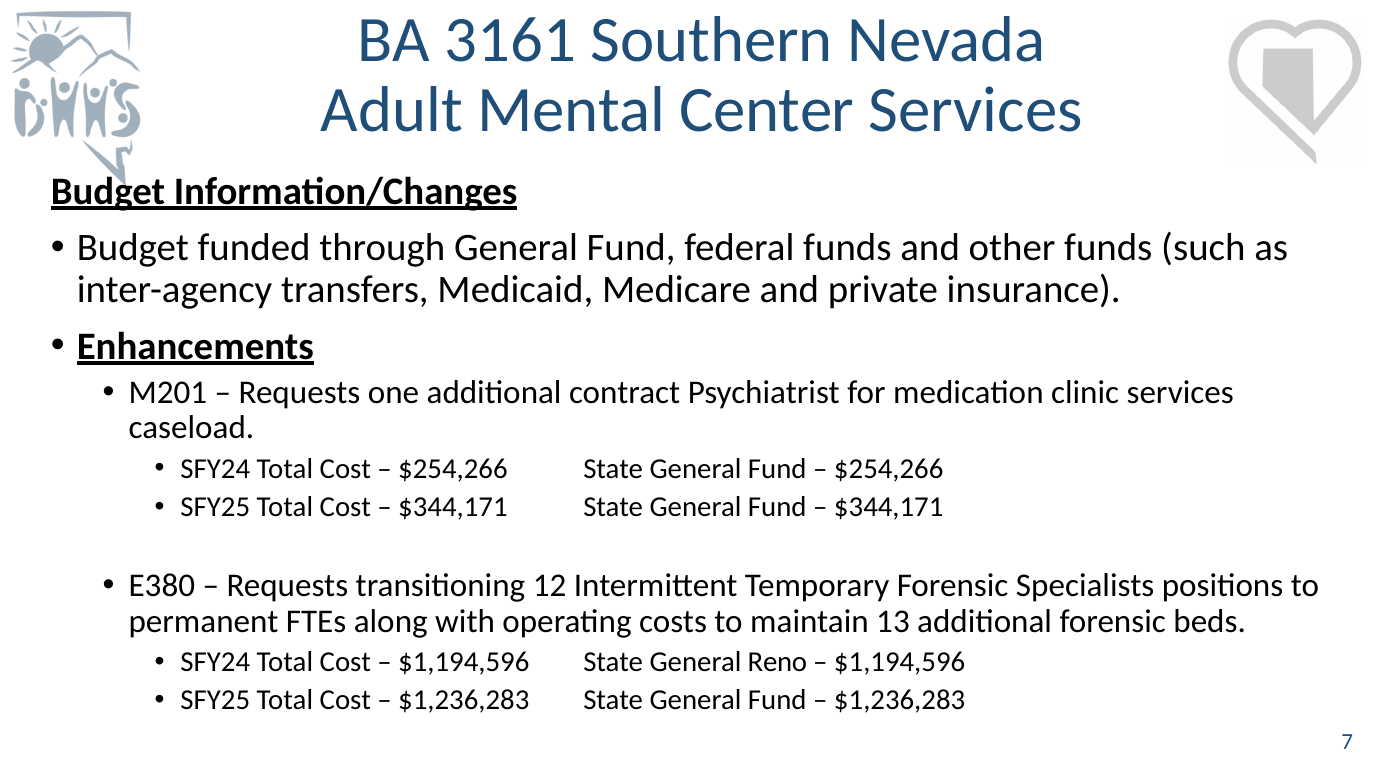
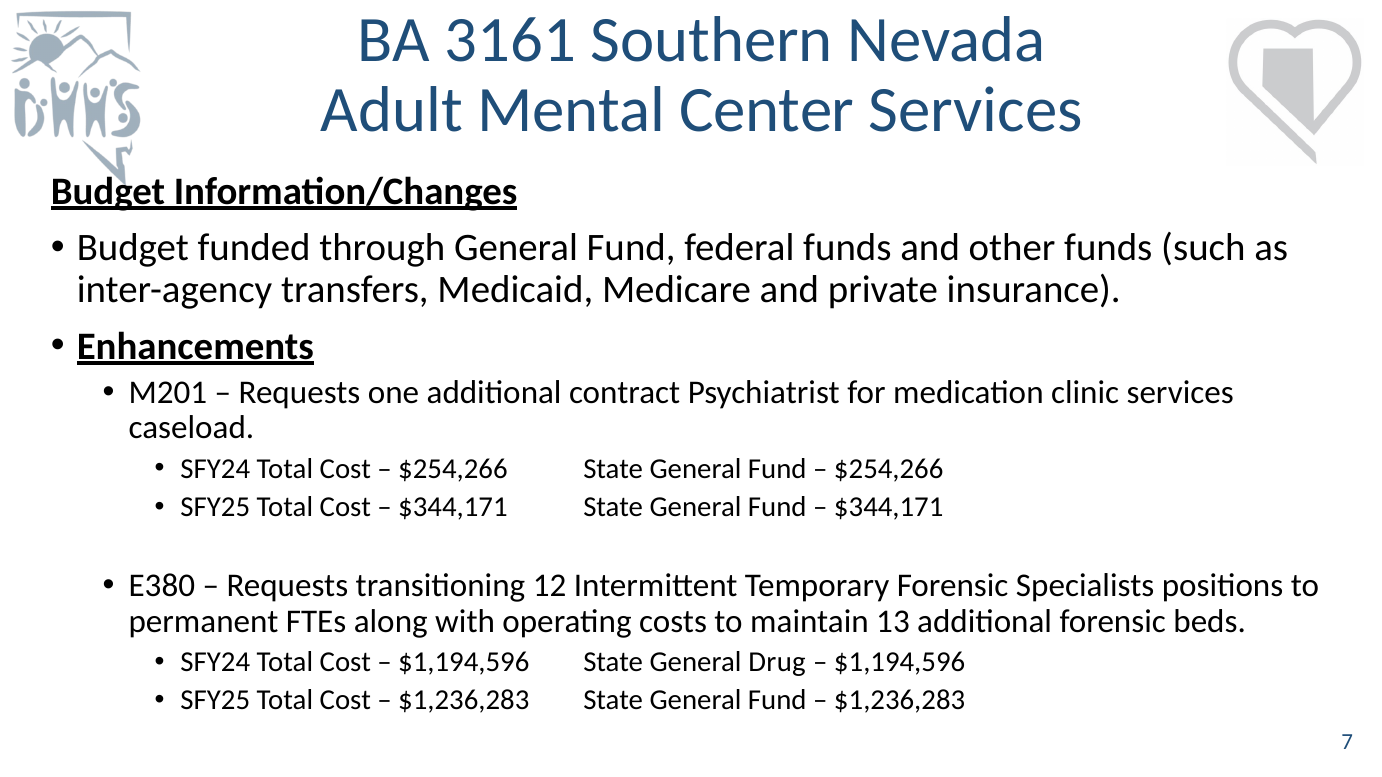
Reno: Reno -> Drug (777, 662)
